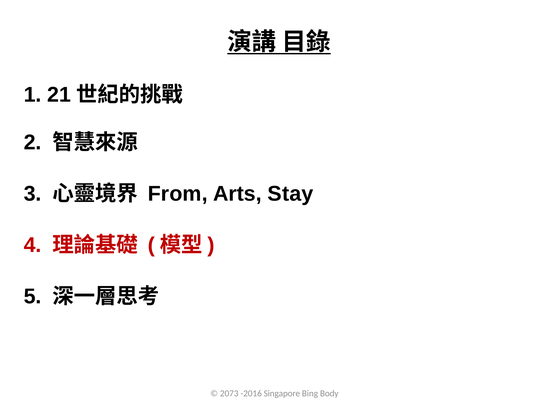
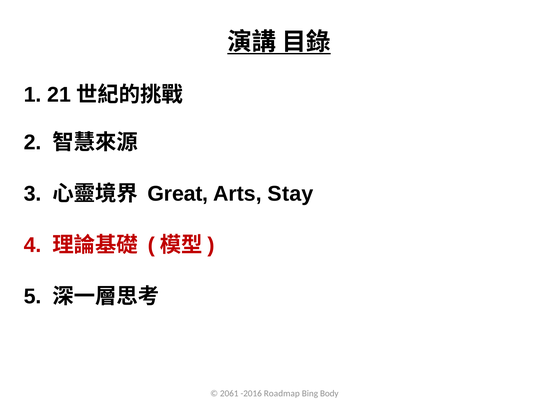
From: From -> Great (178, 194)
2073: 2073 -> 2061 (229, 393)
Singapore: Singapore -> Roadmap (282, 393)
